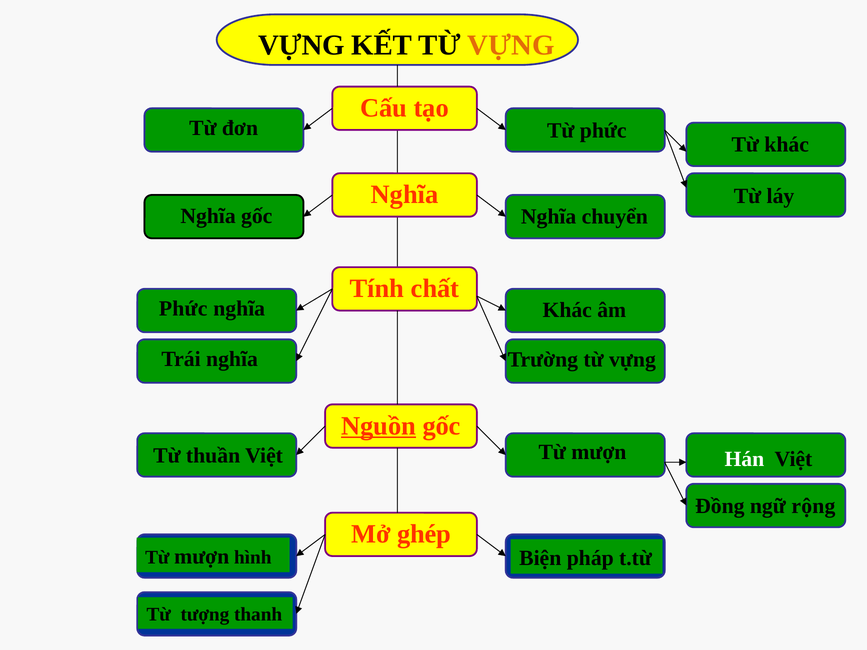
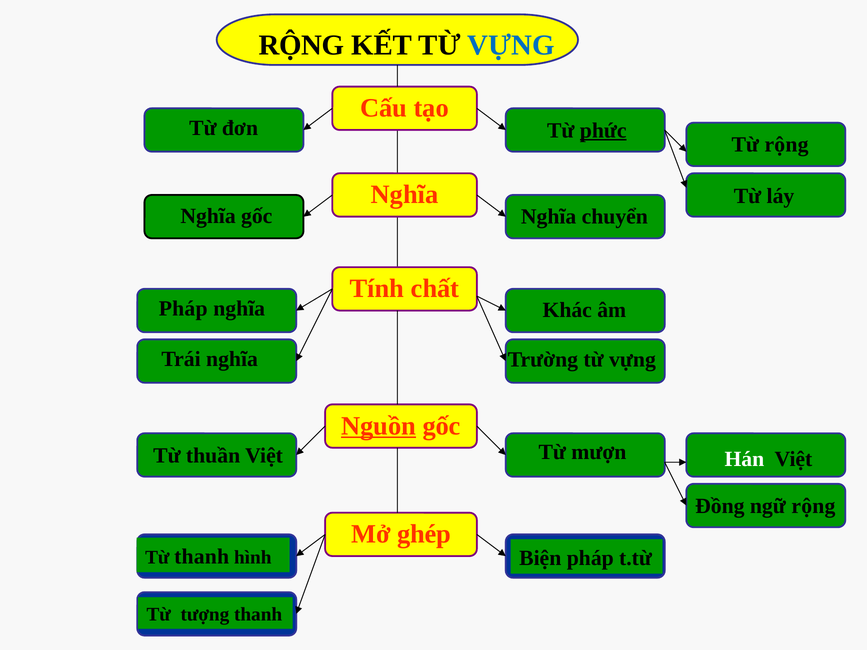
VỰNG: VỰNG -> RỘNG (302, 45)
VỰNG colour: orange -> blue (511, 45)
phức underline: none -> present (603, 130)
Từ khác: khác -> rộng (787, 145)
Phức: Phức -> Pháp (183, 309)
mượn: mượn -> thanh (202, 557)
